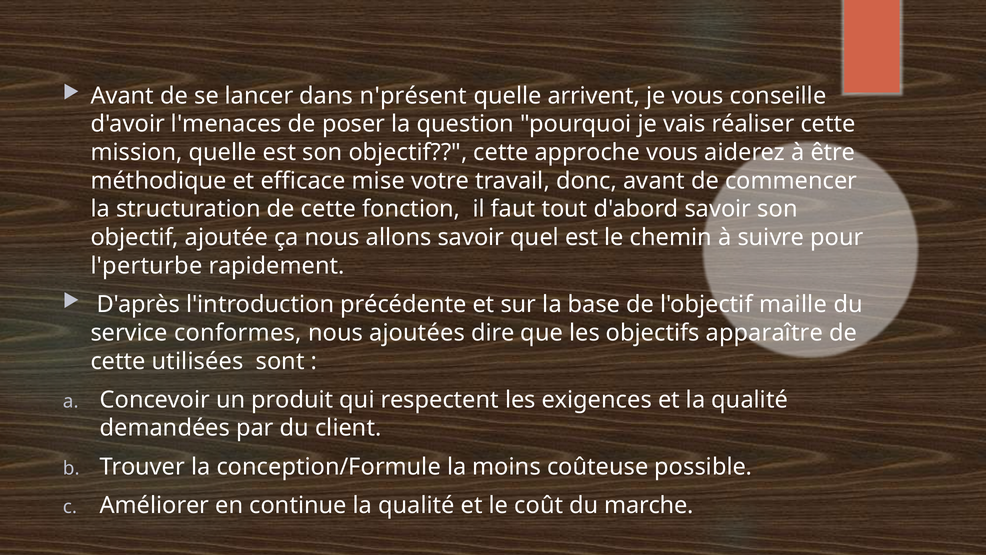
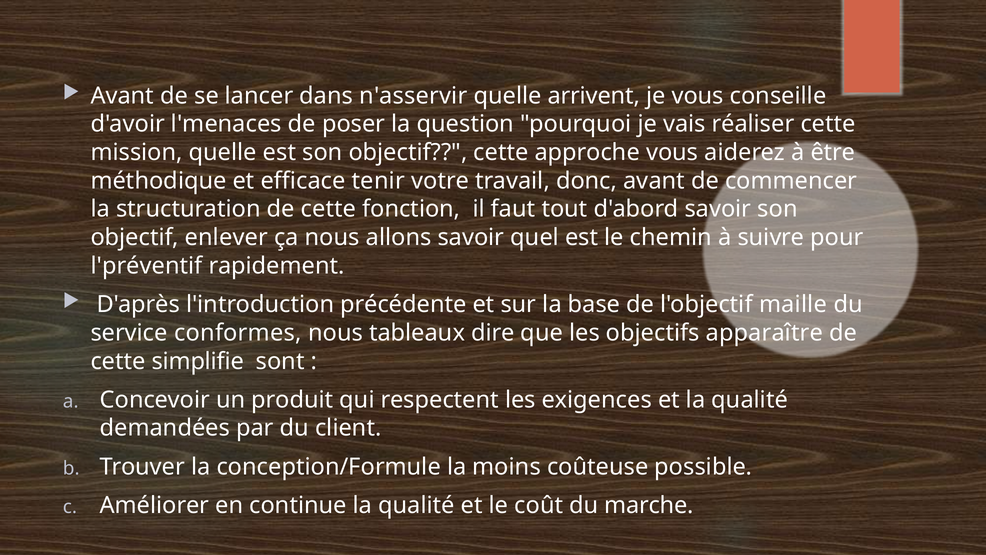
n'présent: n'présent -> n'asservir (413, 96)
mise: mise -> tenir (378, 181)
ajoutée: ajoutée -> enlever (226, 237)
l'perturbe: l'perturbe -> l'préventif (147, 266)
ajoutées: ajoutées -> tableaux (417, 333)
utilisées: utilisées -> simplifie (198, 361)
